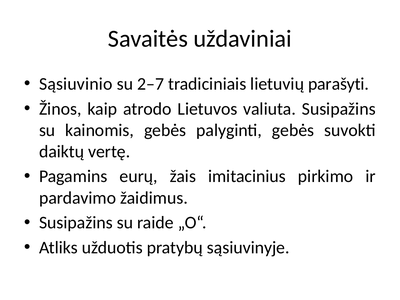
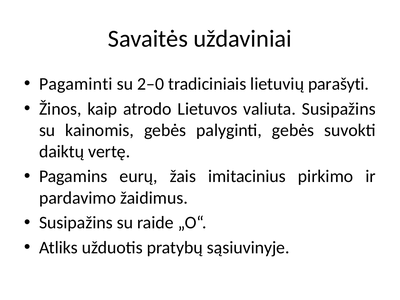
Sąsiuvinio: Sąsiuvinio -> Pagaminti (76, 84)
2–7: 2–7 -> 2–0 (151, 84)
